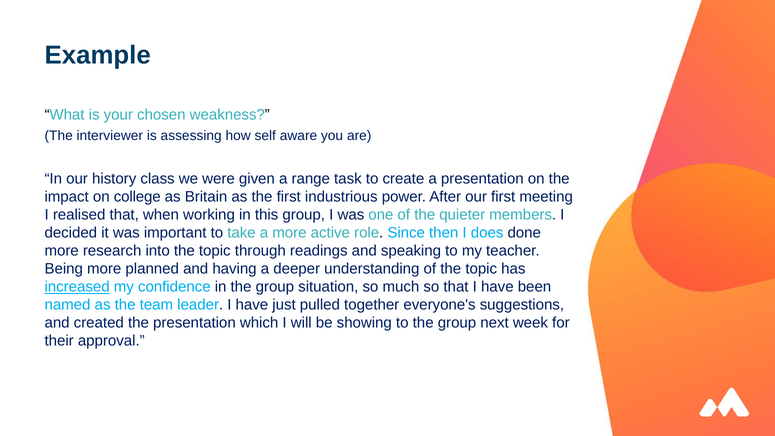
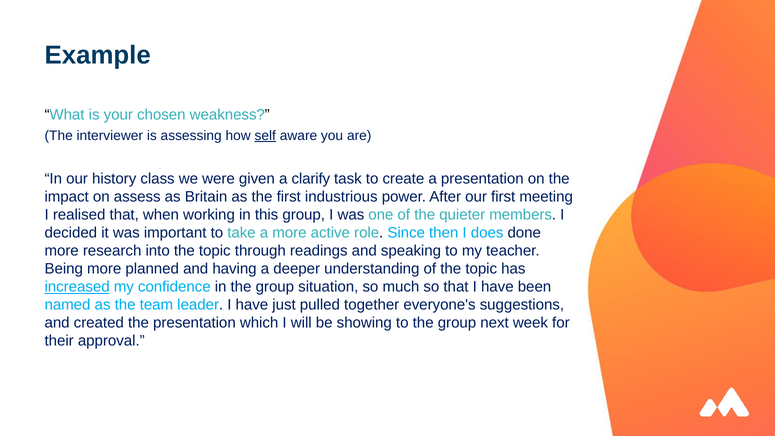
self underline: none -> present (265, 136)
range: range -> clarify (311, 179)
college: college -> assess (137, 197)
